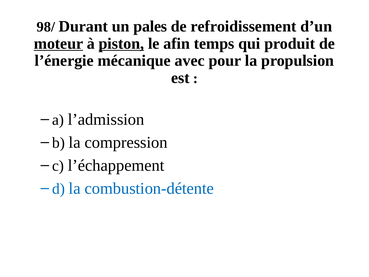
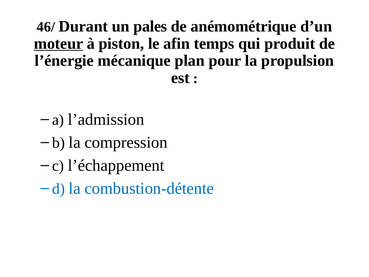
98/: 98/ -> 46/ (46, 27)
refroidissement: refroidissement -> anémométrique (244, 26)
piston underline: present -> none (121, 43)
avec: avec -> plan (190, 61)
